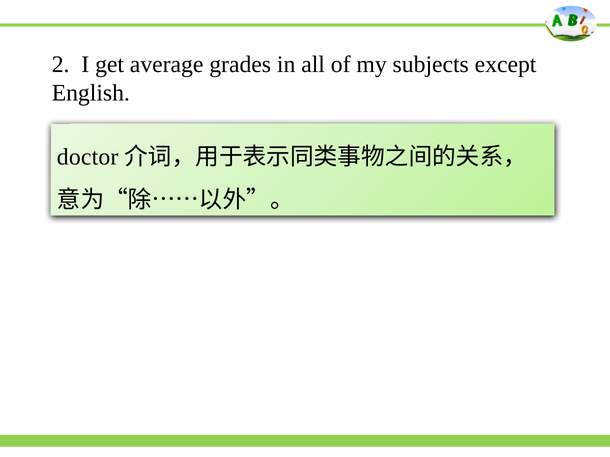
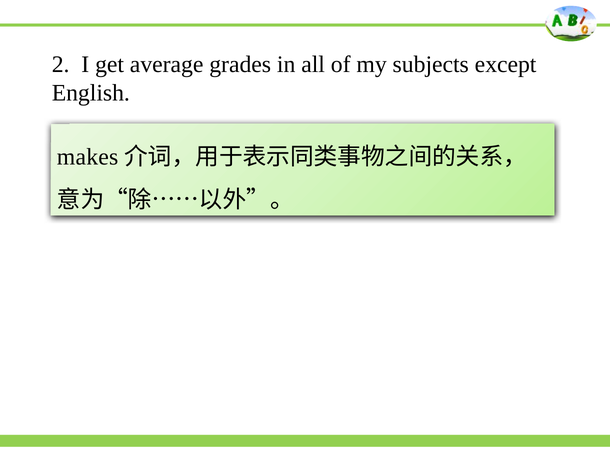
doctor: doctor -> makes (88, 157)
